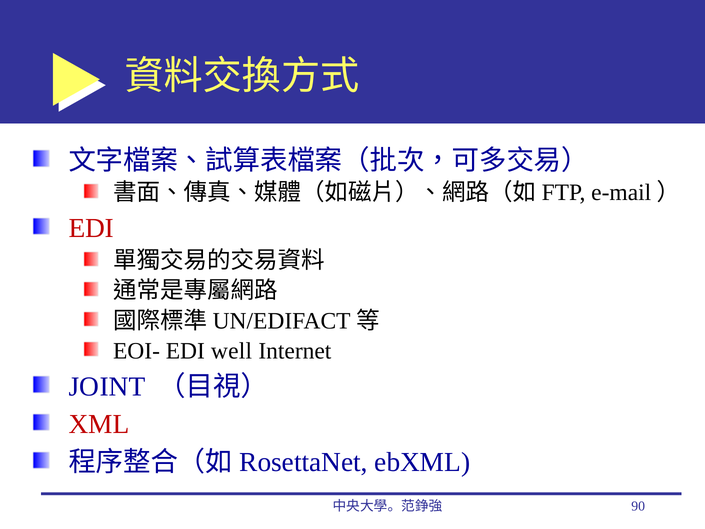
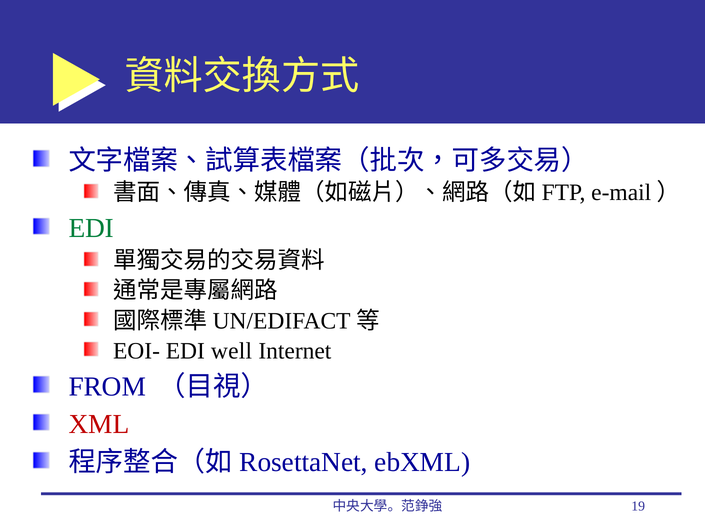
EDI colour: red -> green (91, 228)
JOINT: JOINT -> FROM (107, 386)
90: 90 -> 19 (638, 506)
